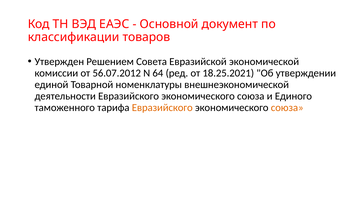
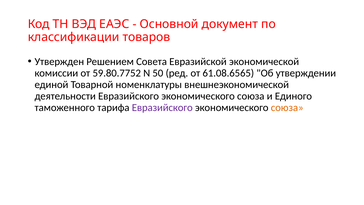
56.07.2012: 56.07.2012 -> 59.80.7752 (117, 73)
64: 64 -> 50 (158, 73)
18.25.2021: 18.25.2021 -> 61.08.6565 (228, 73)
Евразийского colour: orange -> purple (162, 107)
